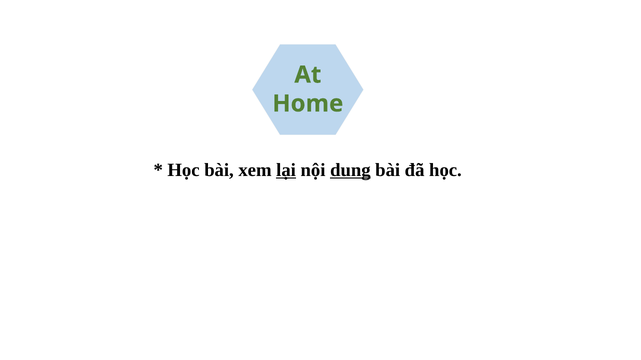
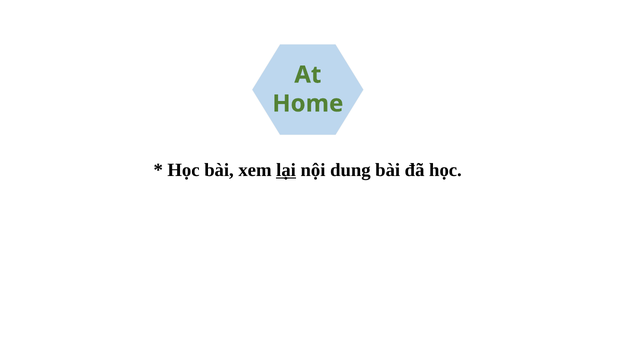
dung underline: present -> none (350, 170)
